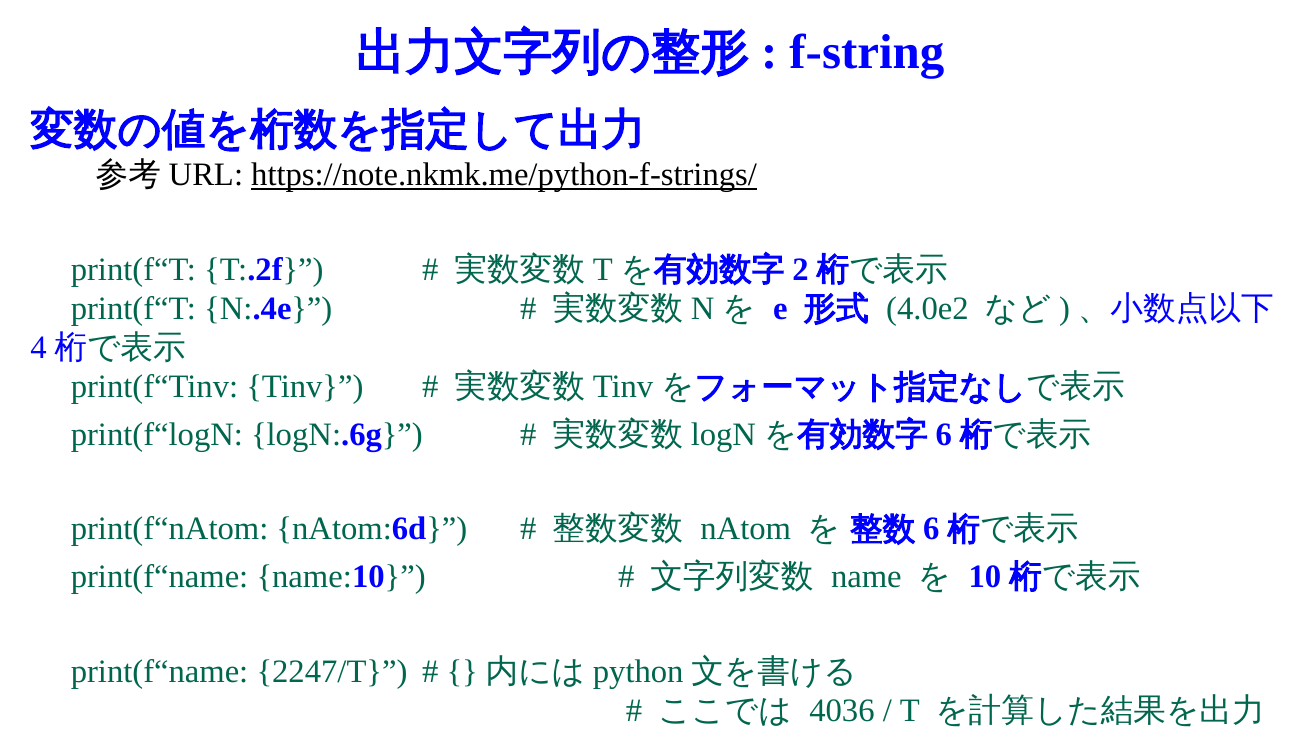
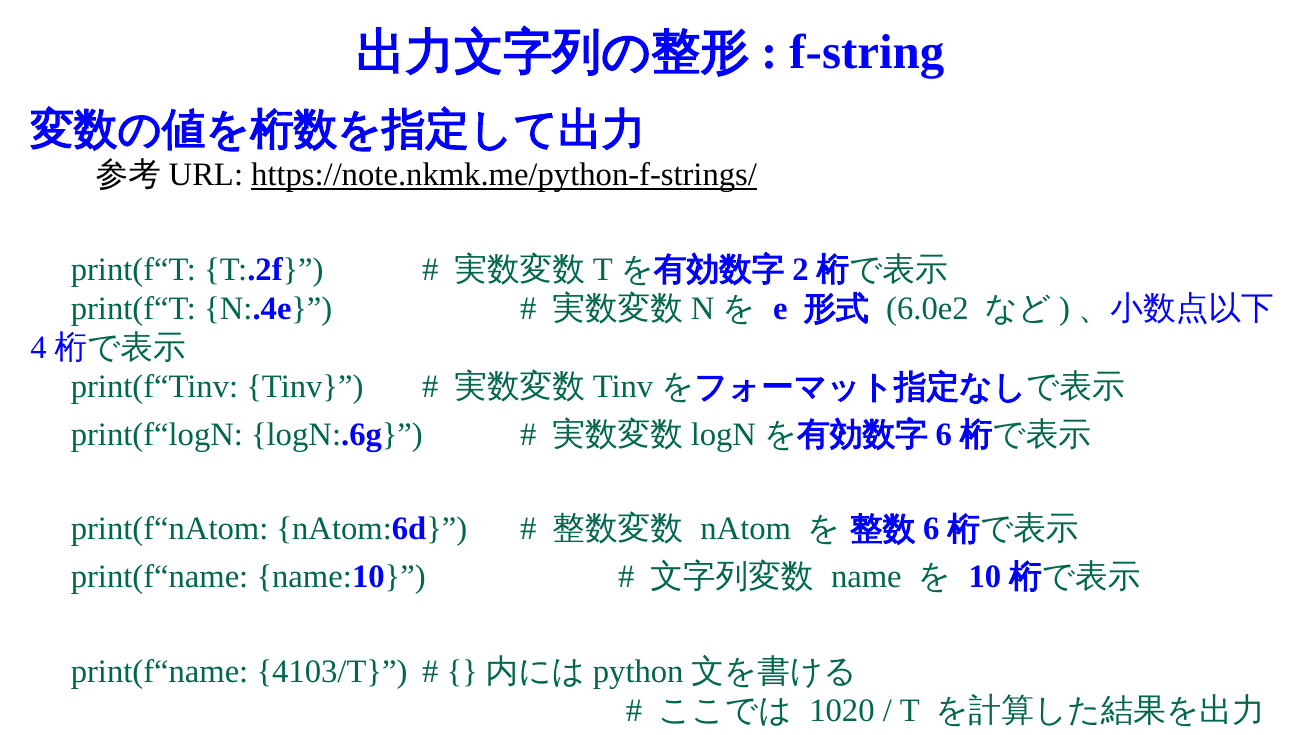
4.0e2: 4.0e2 -> 6.0e2 (927, 308)
2247/T: 2247/T -> 4103/T (332, 671)
4036: 4036 -> 1020 (842, 710)
